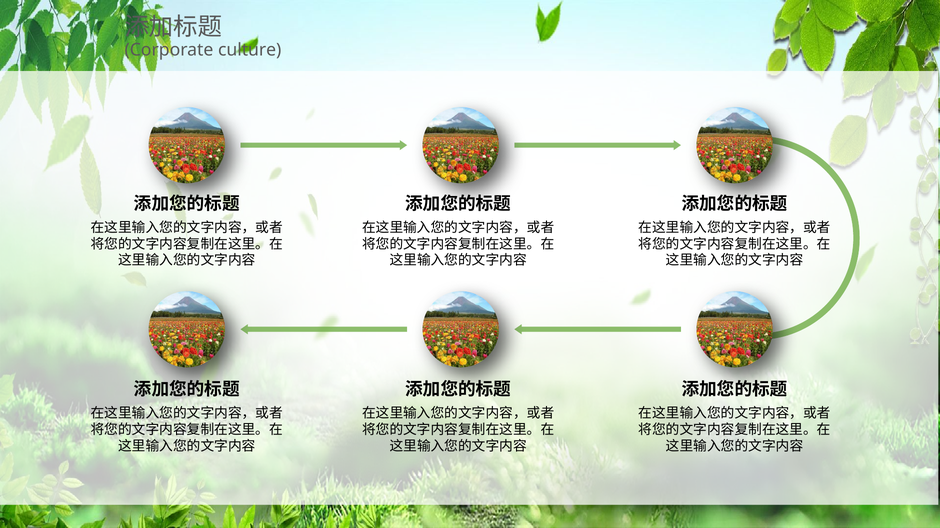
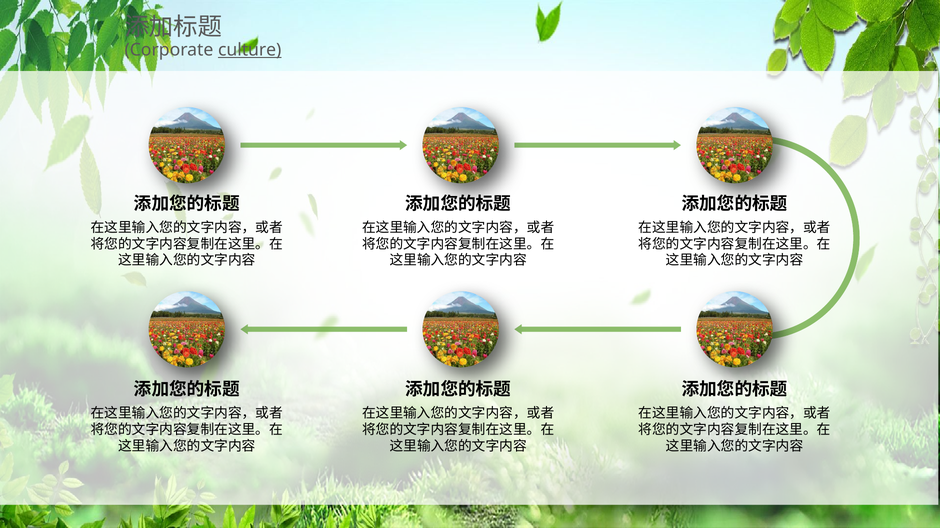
culture underline: none -> present (250, 50)
